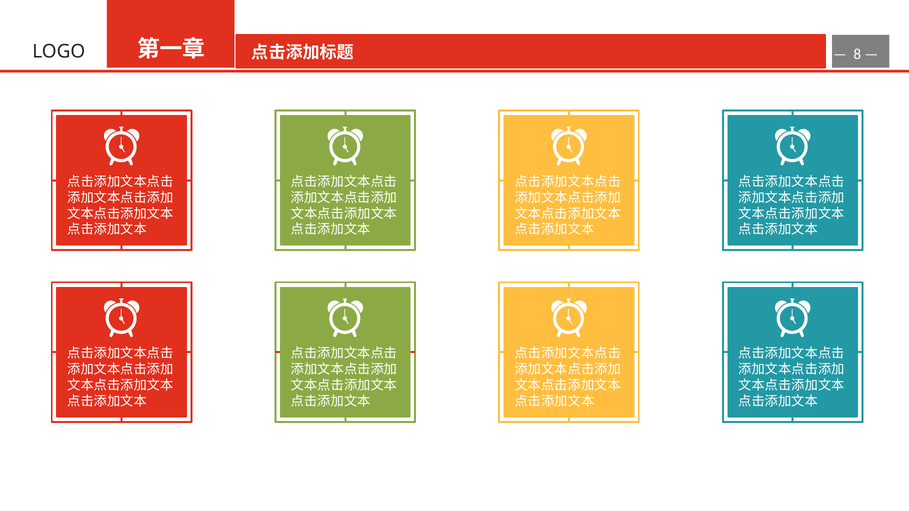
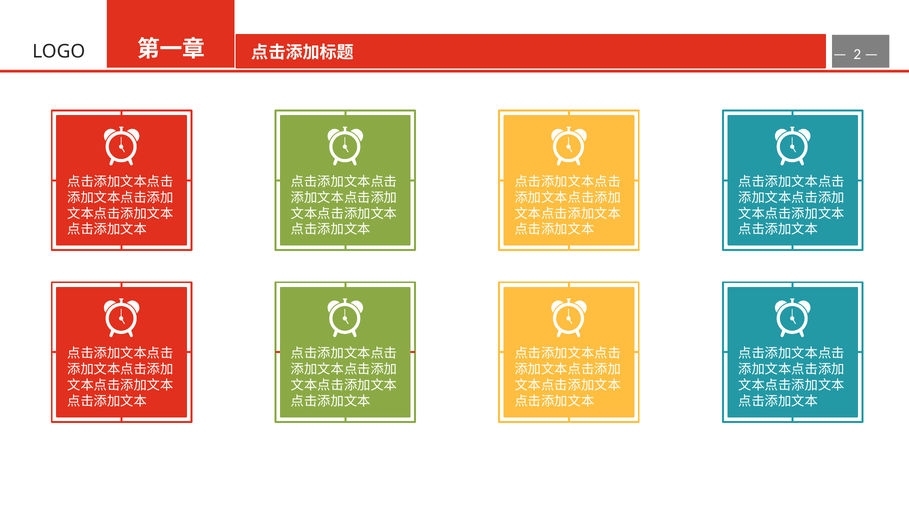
8: 8 -> 2 (857, 54)
